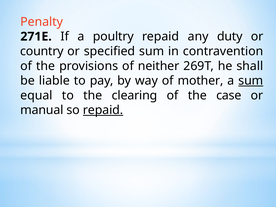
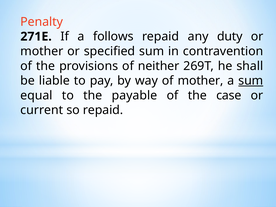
poultry: poultry -> follows (113, 37)
country: country -> mother (42, 51)
clearing: clearing -> payable (134, 95)
manual: manual -> current (42, 110)
repaid underline: present -> none (103, 110)
